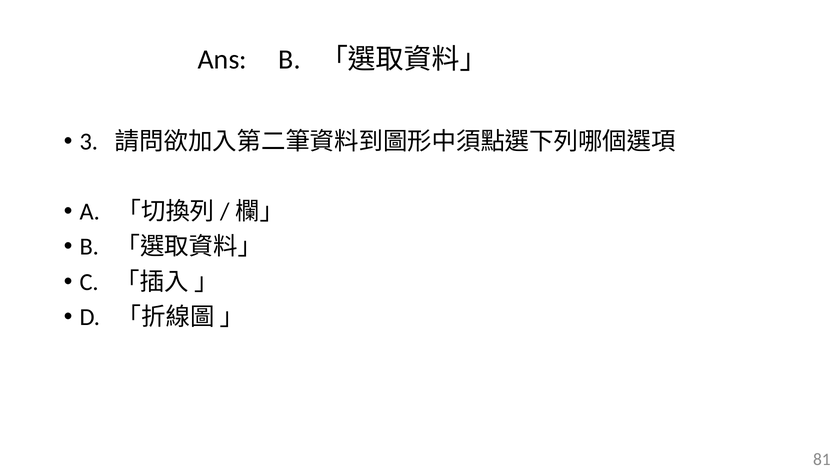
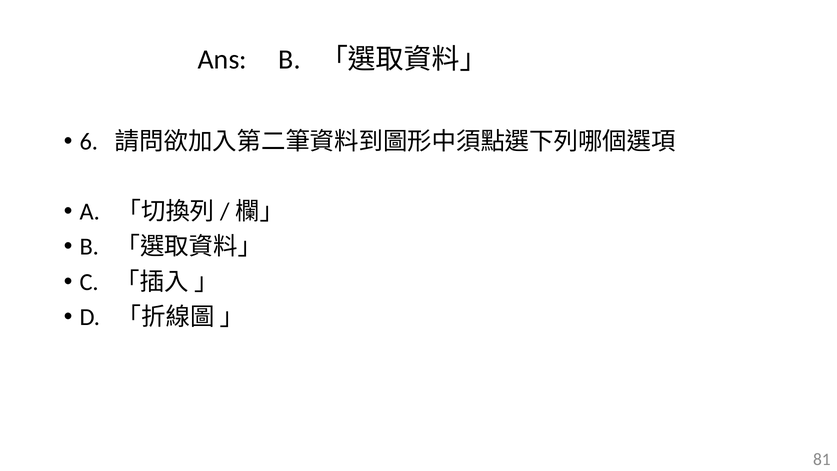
3: 3 -> 6 (89, 142)
